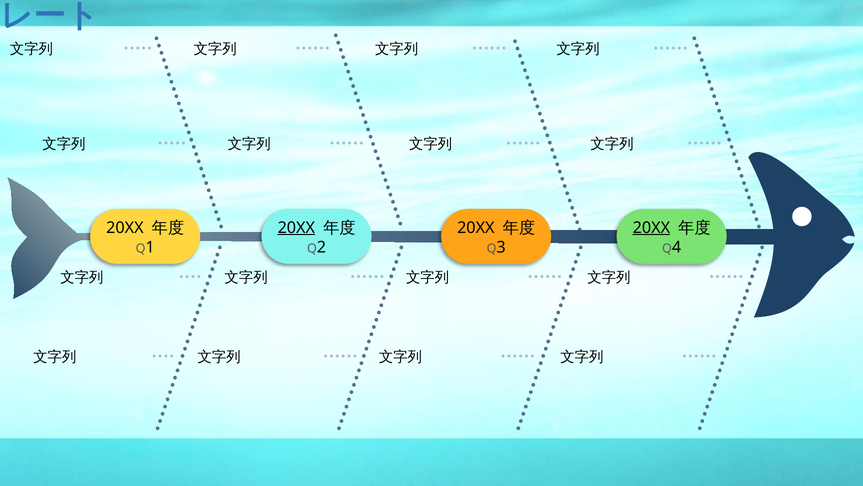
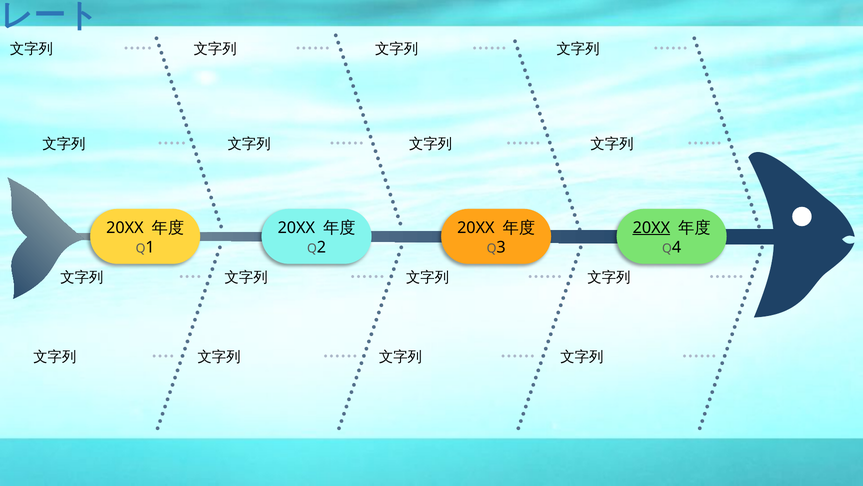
20XX underline: present -> none (296, 227)
